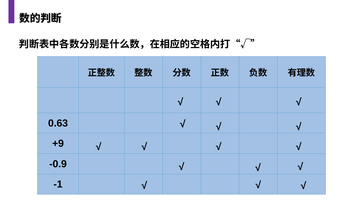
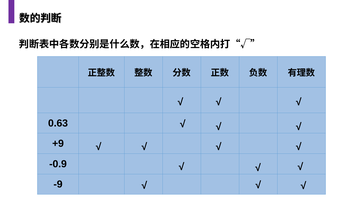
-1: -1 -> -9 (58, 185)
